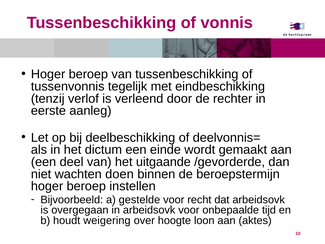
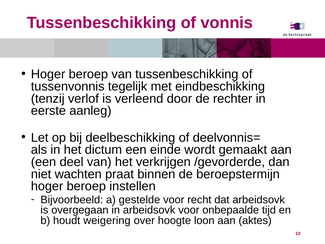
uitgaande: uitgaande -> verkrijgen (163, 162)
doen: doen -> praat (120, 174)
